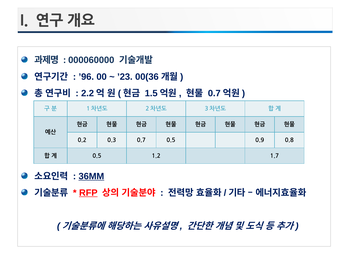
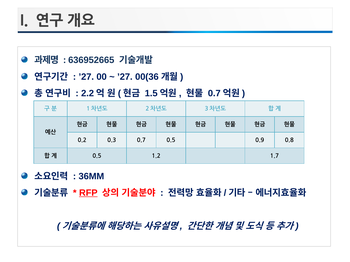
000060000: 000060000 -> 636952665 (91, 60)
’96: ’96 -> ’27 (86, 77)
’23: ’23 -> ’27 (125, 77)
36MM underline: present -> none (91, 177)
